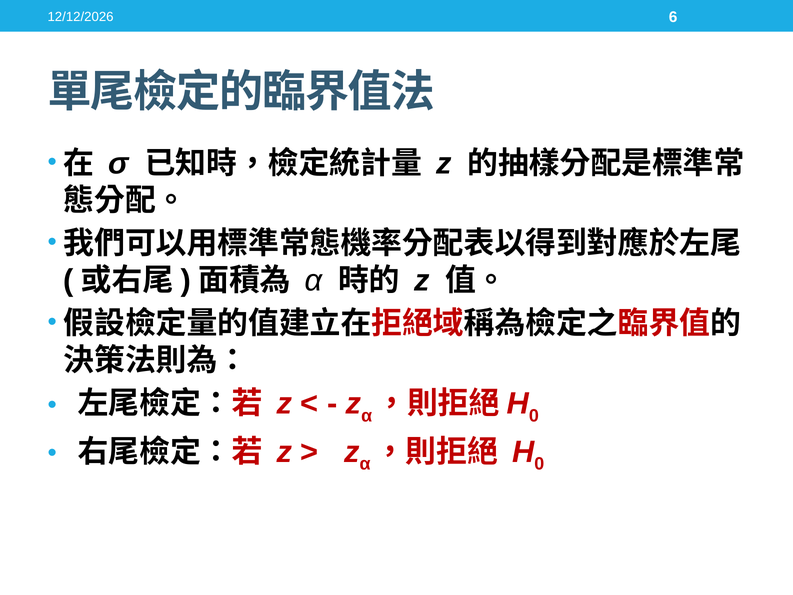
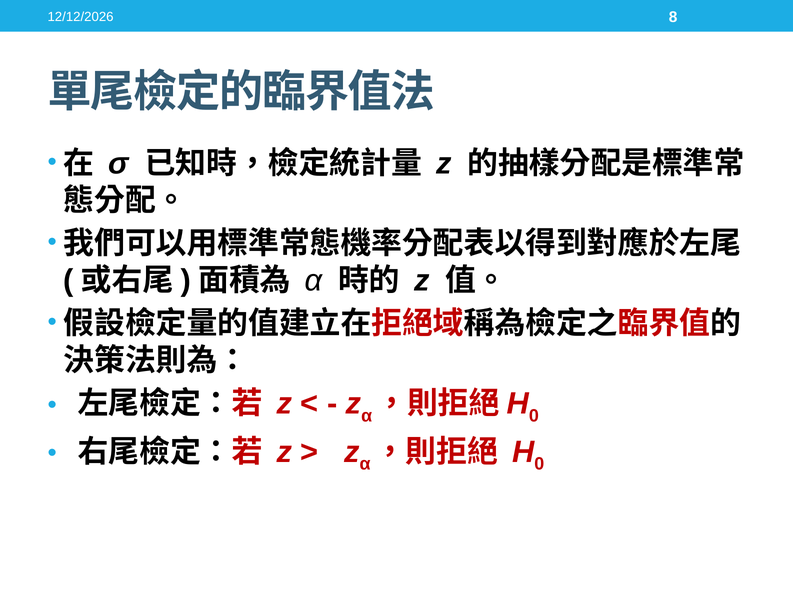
6: 6 -> 8 (673, 17)
